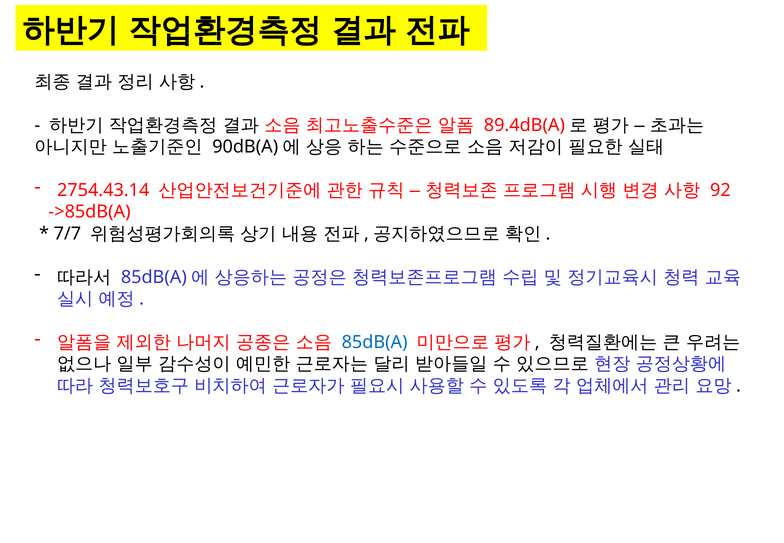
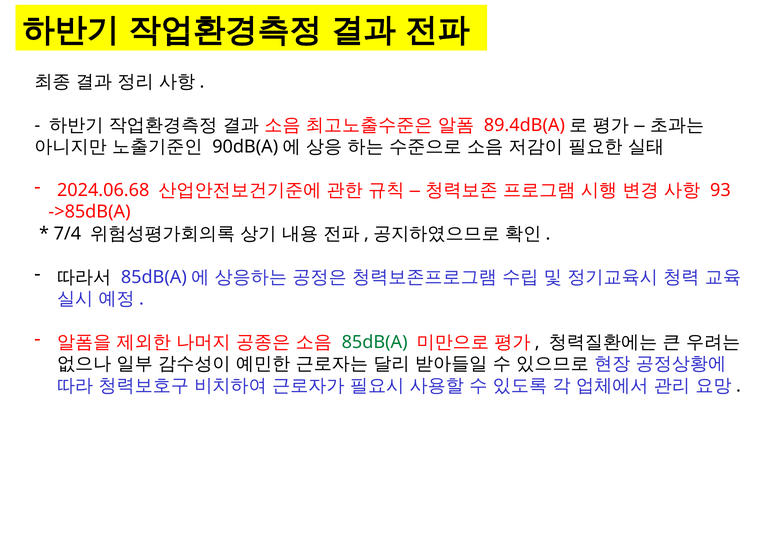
2754.43.14: 2754.43.14 -> 2024.06.68 (103, 190)
92: 92 -> 93 (720, 190)
7/7: 7/7 -> 7/4 (67, 234)
85dB(A colour: blue -> green (375, 342)
